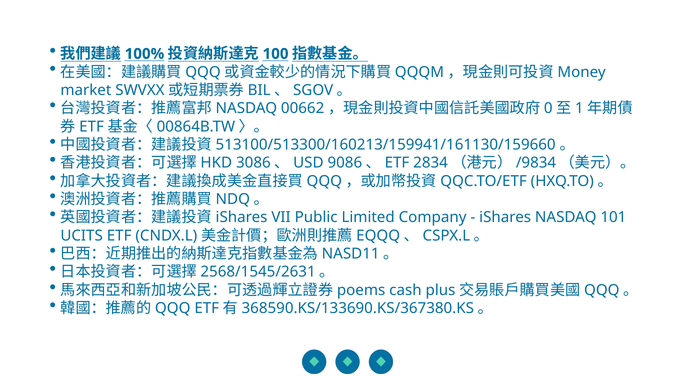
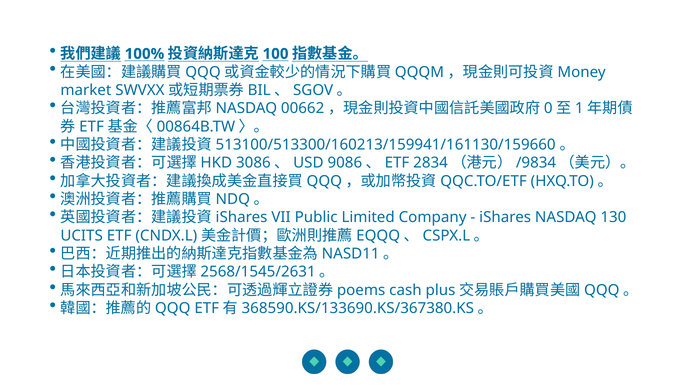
101: 101 -> 130 (613, 217)
